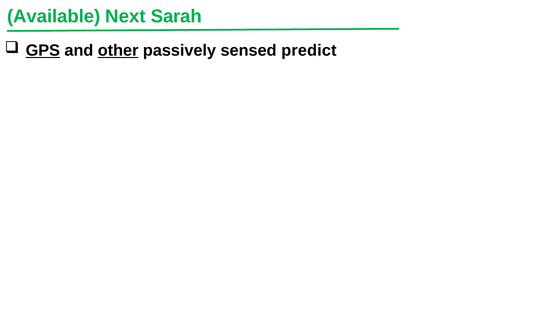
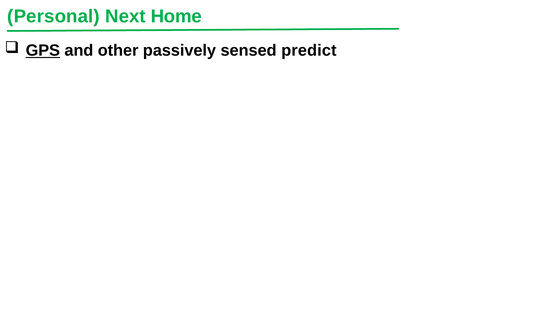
Available: Available -> Personal (54, 16)
Sarah: Sarah -> Home (176, 16)
other underline: present -> none (118, 51)
